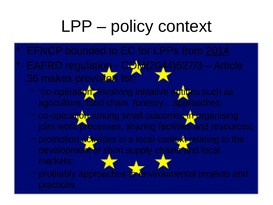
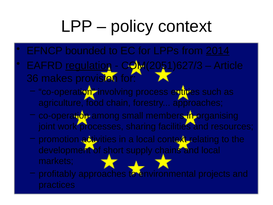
regulation underline: none -> present (89, 66)
COM(2044)627/3: COM(2044)627/3 -> COM(2051)627/3 (162, 66)
initiative: initiative -> process (152, 92)
outcomes: outcomes -> members (165, 115)
